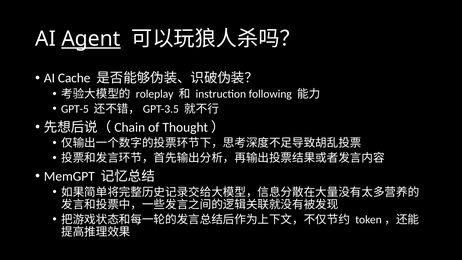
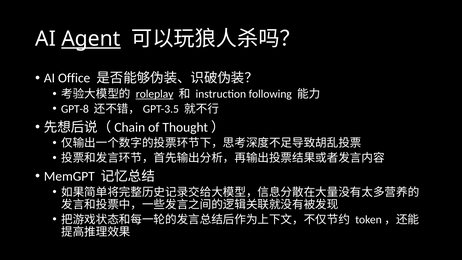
Cache: Cache -> Office (74, 78)
roleplay underline: none -> present (155, 94)
GPT-5: GPT-5 -> GPT-8 (75, 109)
